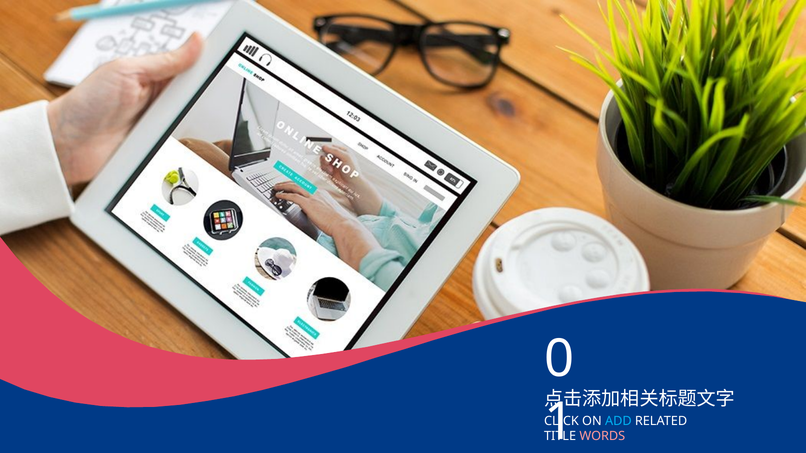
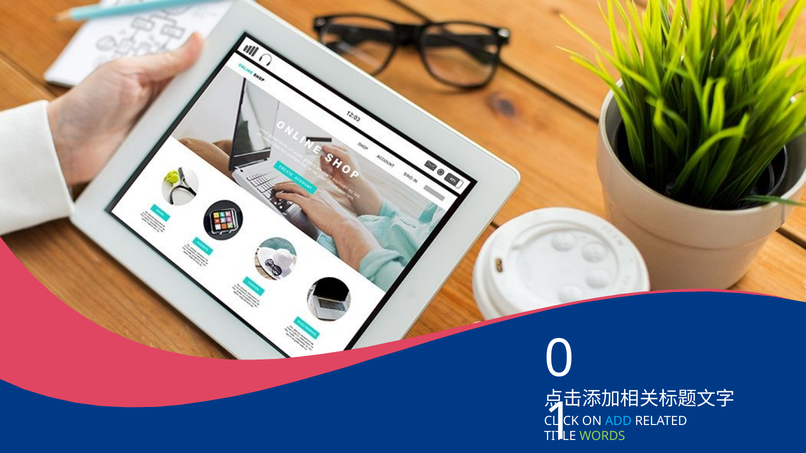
WORDS colour: pink -> light green (602, 437)
